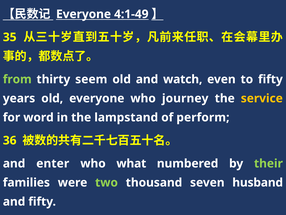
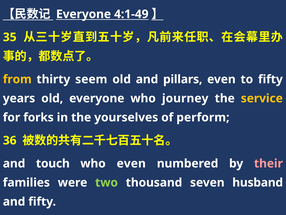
from colour: light green -> yellow (17, 79)
watch: watch -> pillars (183, 79)
word: word -> forks (39, 117)
lampstand: lampstand -> yourselves (126, 117)
enter: enter -> touch (53, 163)
who what: what -> even (131, 163)
their colour: light green -> pink (268, 163)
